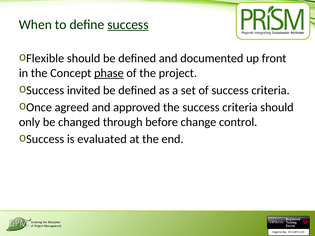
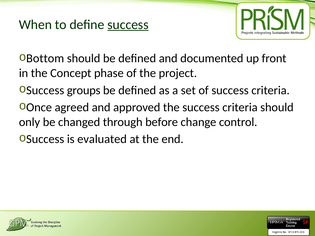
Flexible: Flexible -> Bottom (45, 58)
phase underline: present -> none (109, 73)
invited: invited -> groups (84, 90)
